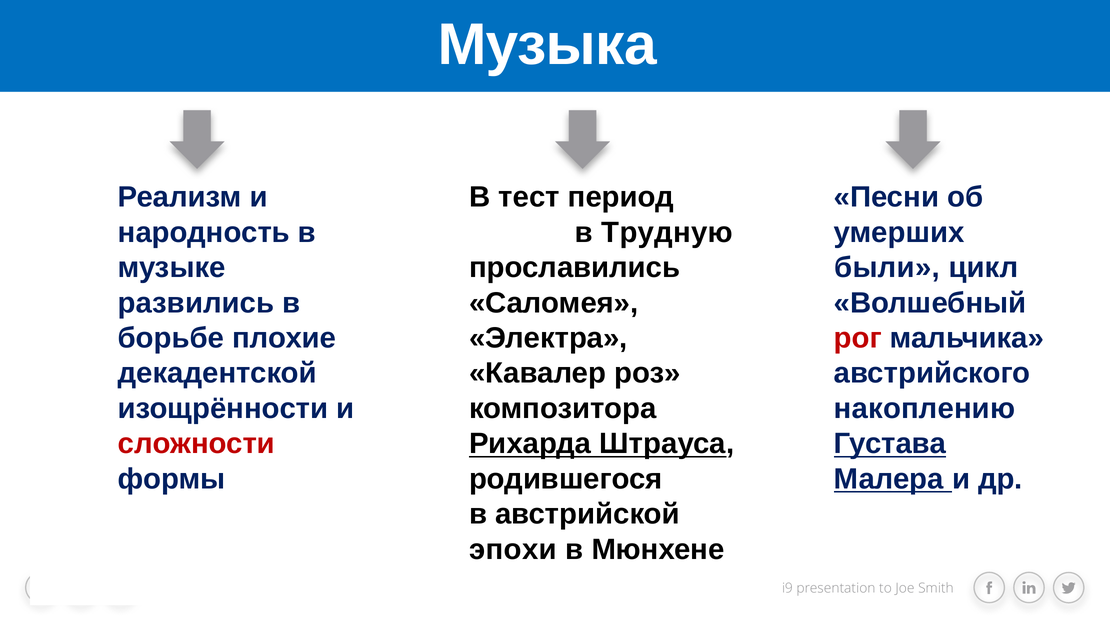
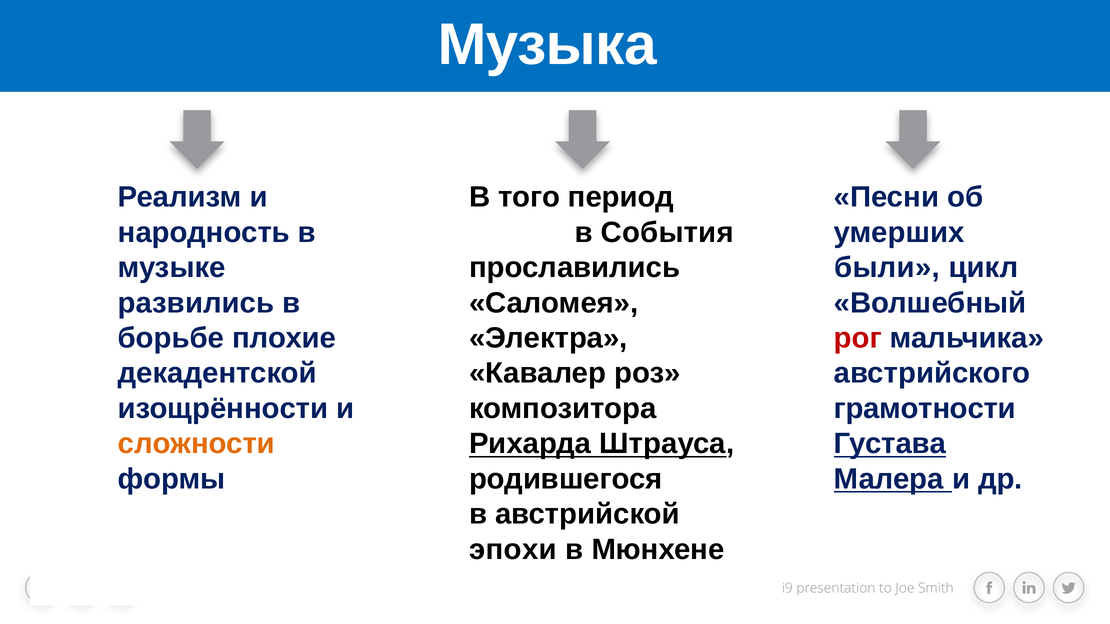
тест: тест -> того (529, 197)
Трудную: Трудную -> События (667, 233)
накоплению: накоплению -> грамотности (925, 409)
сложности colour: red -> orange (196, 444)
